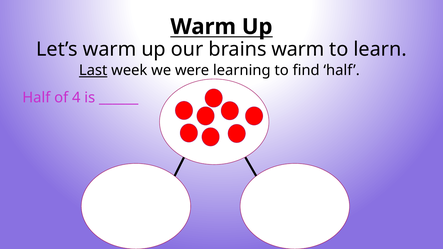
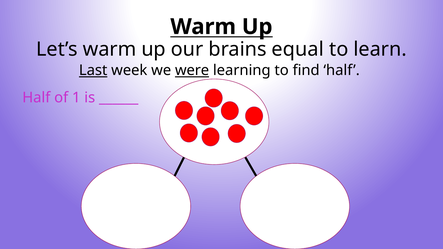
brains warm: warm -> equal (298, 49)
were underline: none -> present (192, 70)
4: 4 -> 1 (76, 98)
